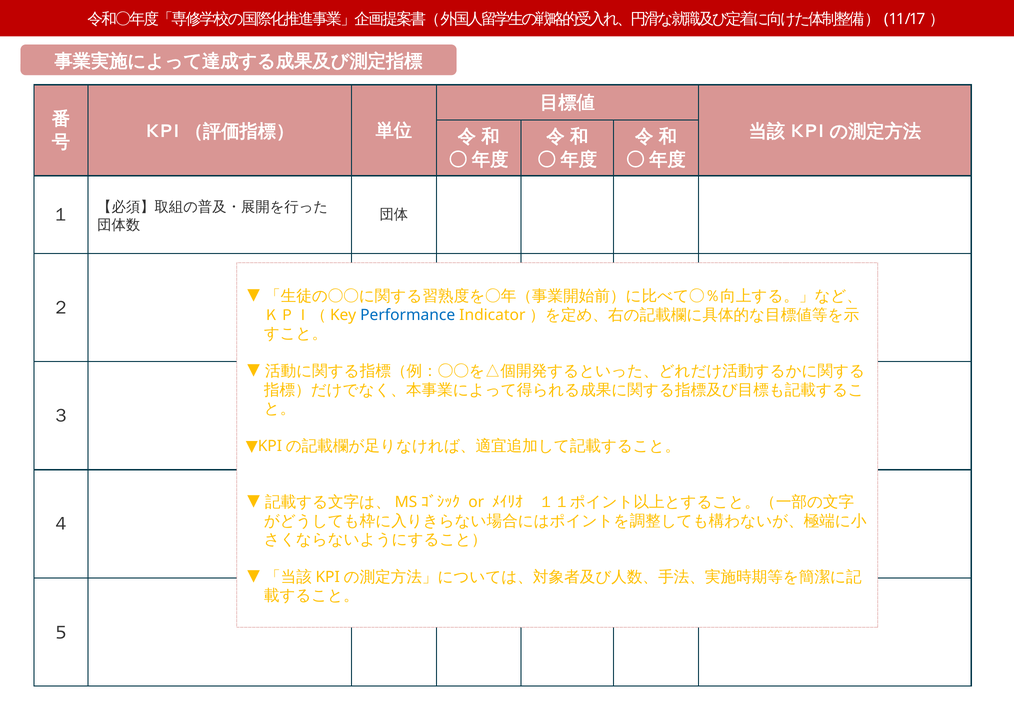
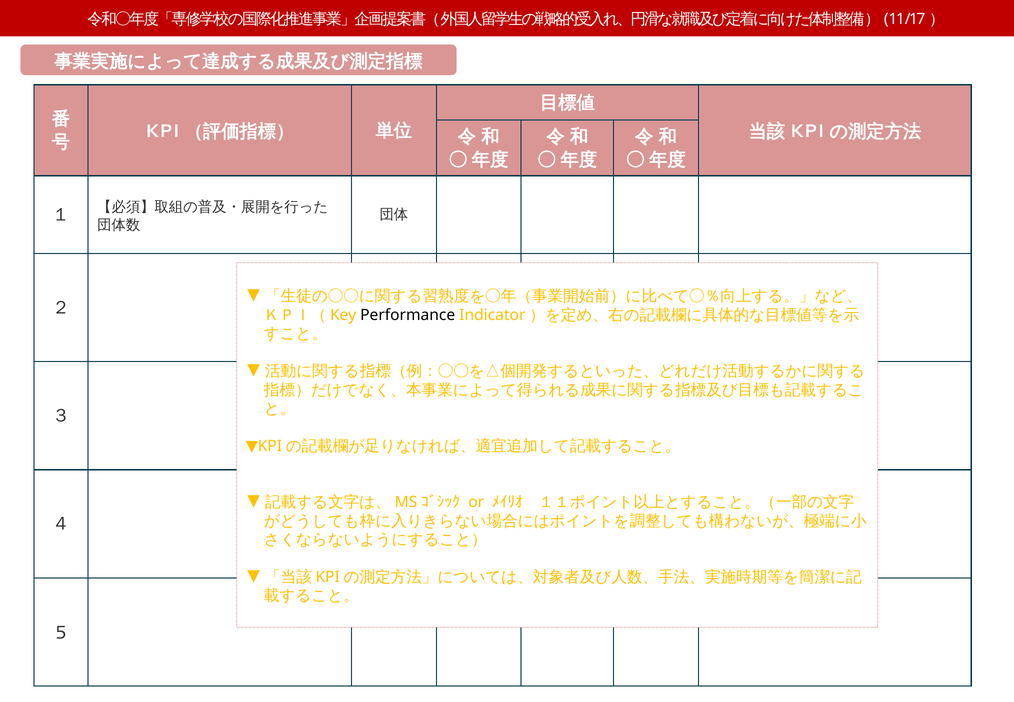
Performance colour: blue -> black (408, 315)
